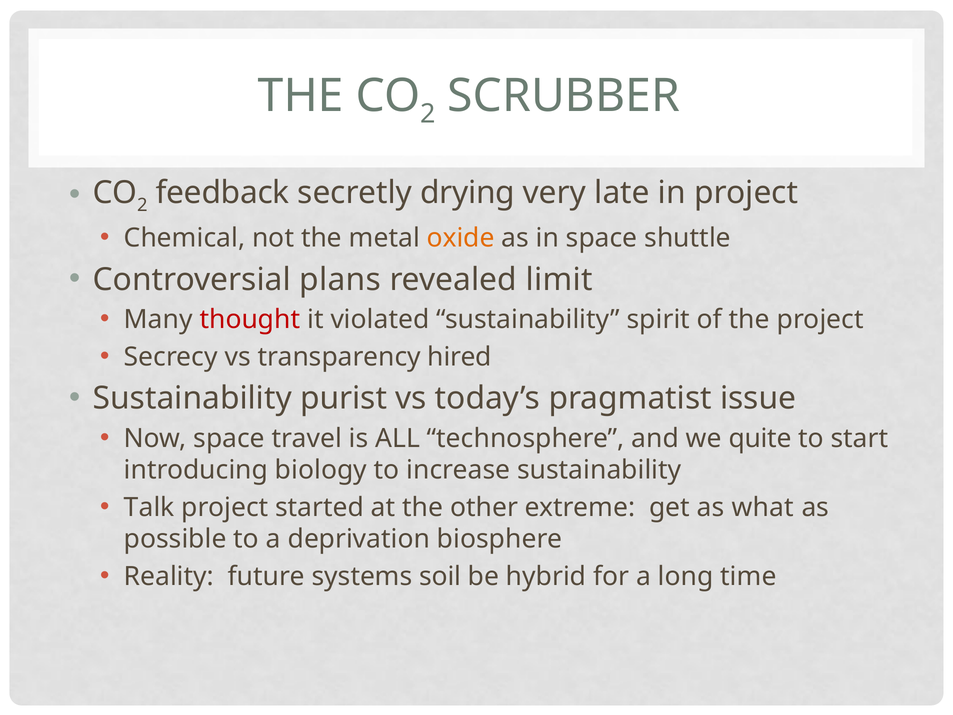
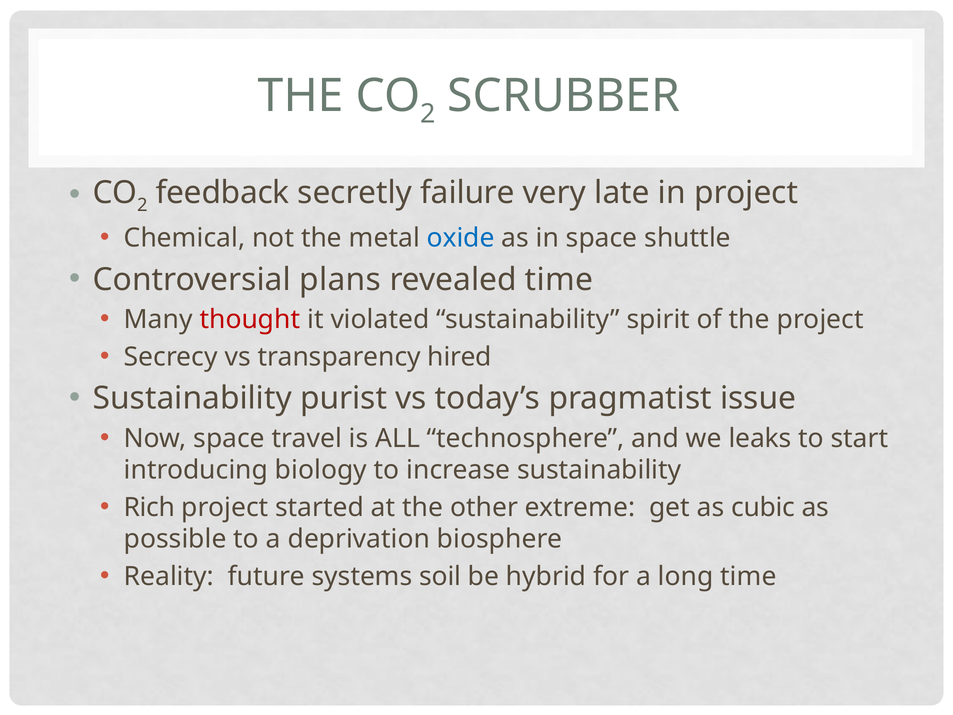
drying: drying -> failure (468, 193)
oxide colour: orange -> blue (461, 238)
revealed limit: limit -> time (559, 280)
quite: quite -> leaks (760, 438)
Talk: Talk -> Rich (149, 507)
what: what -> cubic (763, 507)
